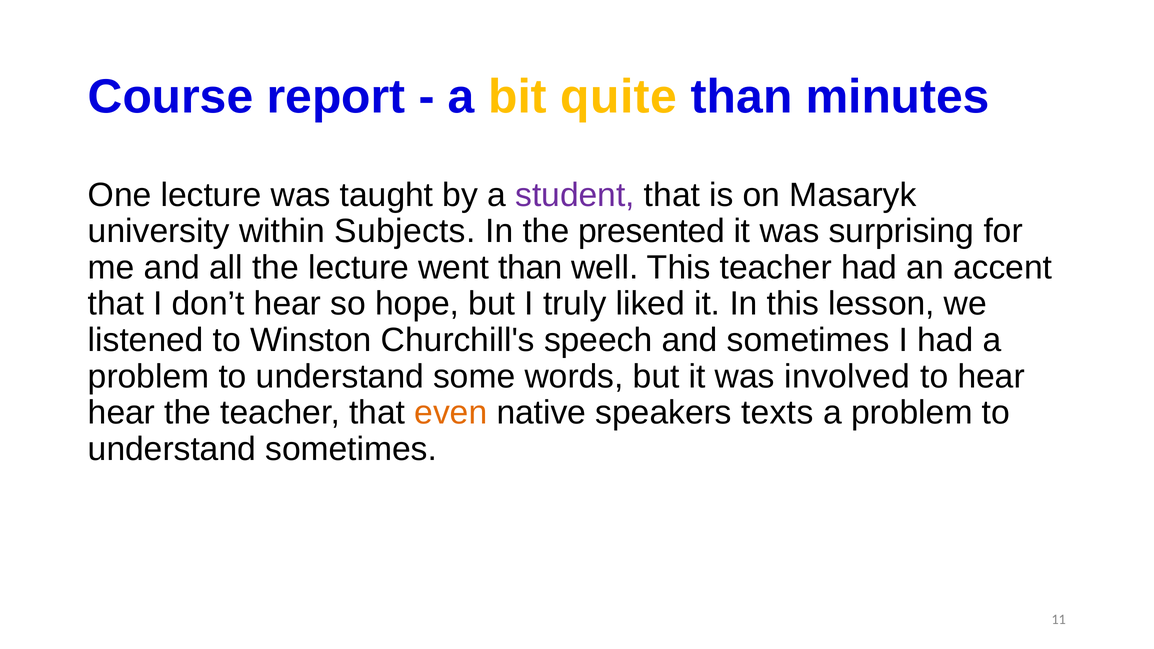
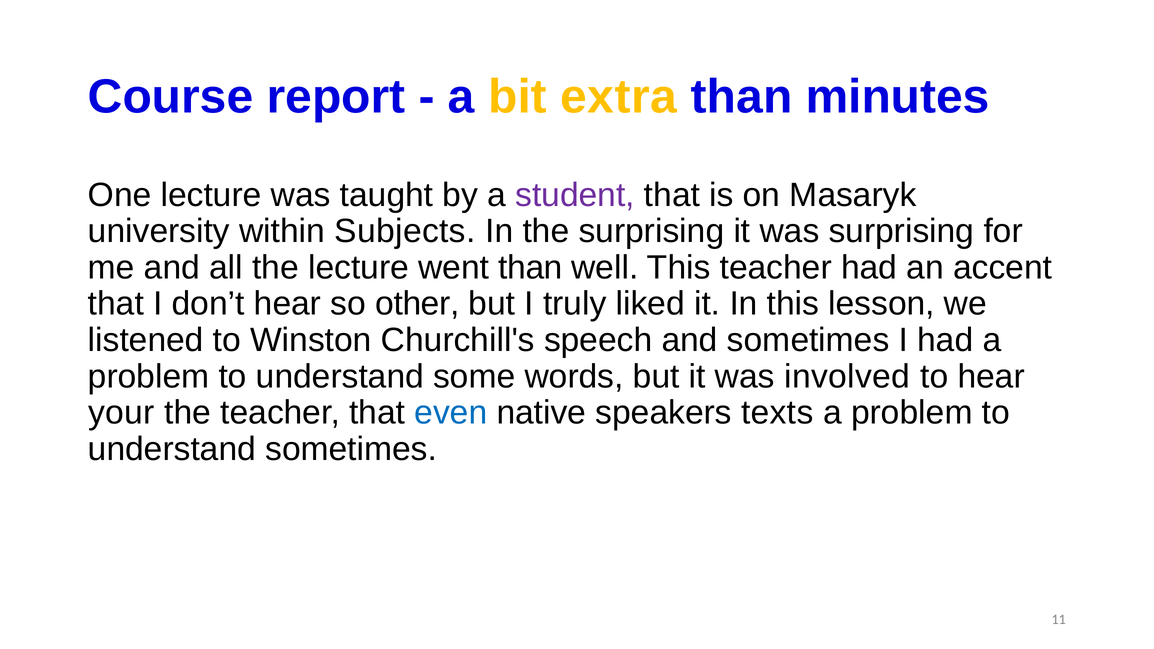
quite: quite -> extra (619, 97)
the presented: presented -> surprising (651, 231)
hope: hope -> other (417, 304)
hear: hear -> your (121, 413)
even colour: orange -> blue (451, 413)
